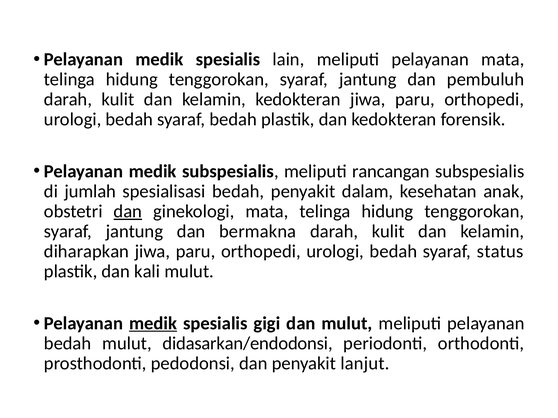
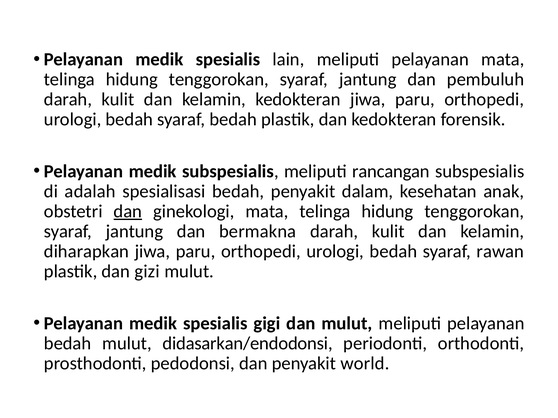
jumlah: jumlah -> adalah (90, 192)
status: status -> rawan (500, 252)
kali: kali -> gizi (147, 272)
medik underline: present -> none (153, 324)
lanjut: lanjut -> world (365, 364)
